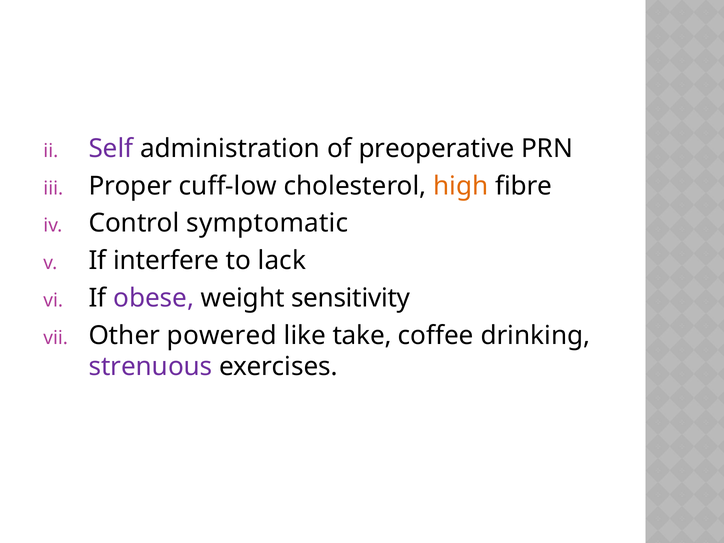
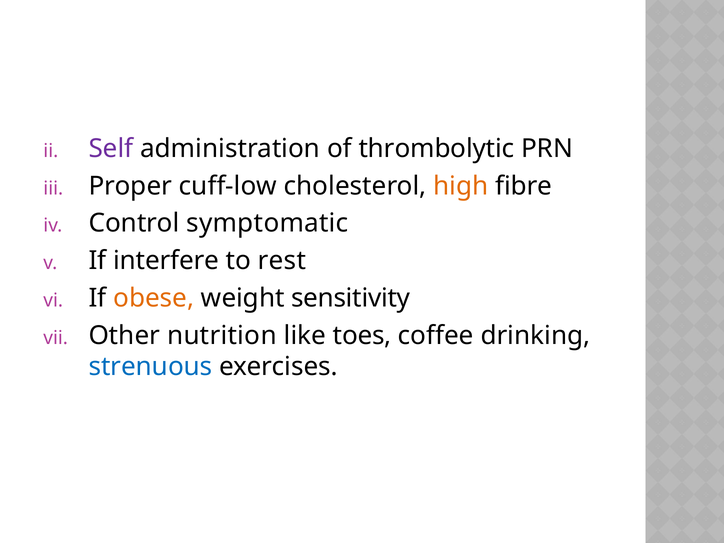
preoperative: preoperative -> thrombolytic (436, 149)
lack: lack -> rest (282, 261)
obese colour: purple -> orange (154, 298)
powered: powered -> nutrition (222, 336)
take: take -> toes (362, 336)
strenuous colour: purple -> blue (151, 367)
